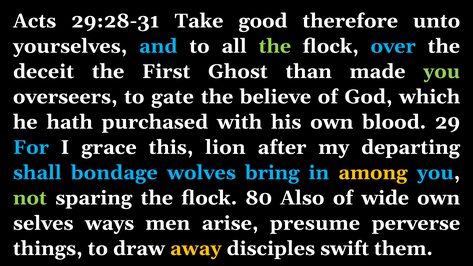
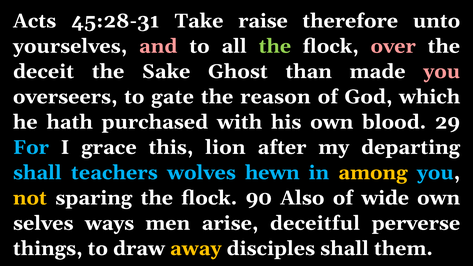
29:28-31: 29:28-31 -> 45:28-31 (115, 21)
good: good -> raise (263, 21)
and colour: light blue -> pink (158, 46)
over colour: light blue -> pink (393, 46)
First: First -> Sake (166, 72)
you colour: light green -> pink (442, 72)
believe: believe -> reason (275, 97)
bondage: bondage -> teachers (114, 173)
bring: bring -> hewn (272, 173)
not colour: light green -> yellow (30, 198)
80: 80 -> 90 (259, 198)
presume: presume -> deceitful (315, 223)
disciples swift: swift -> shall (345, 249)
